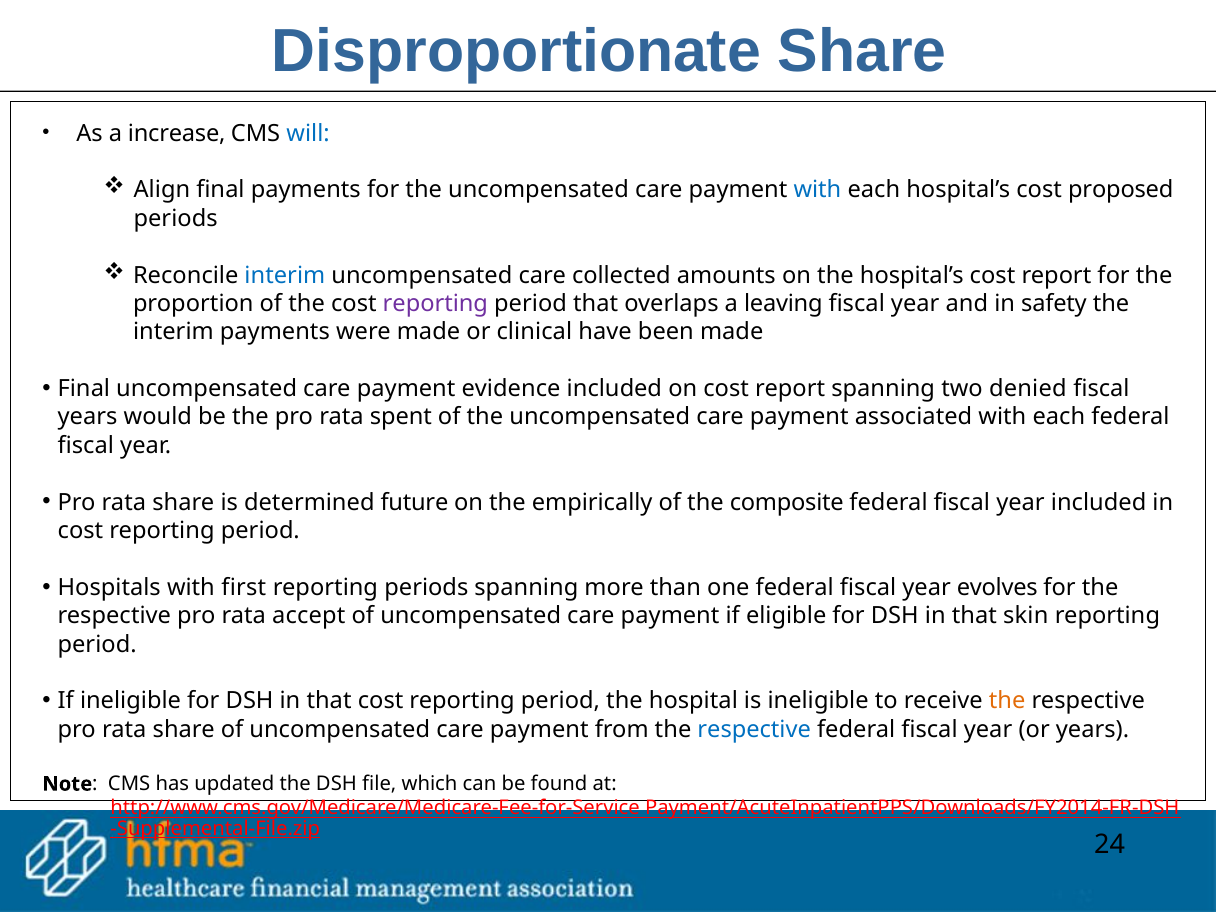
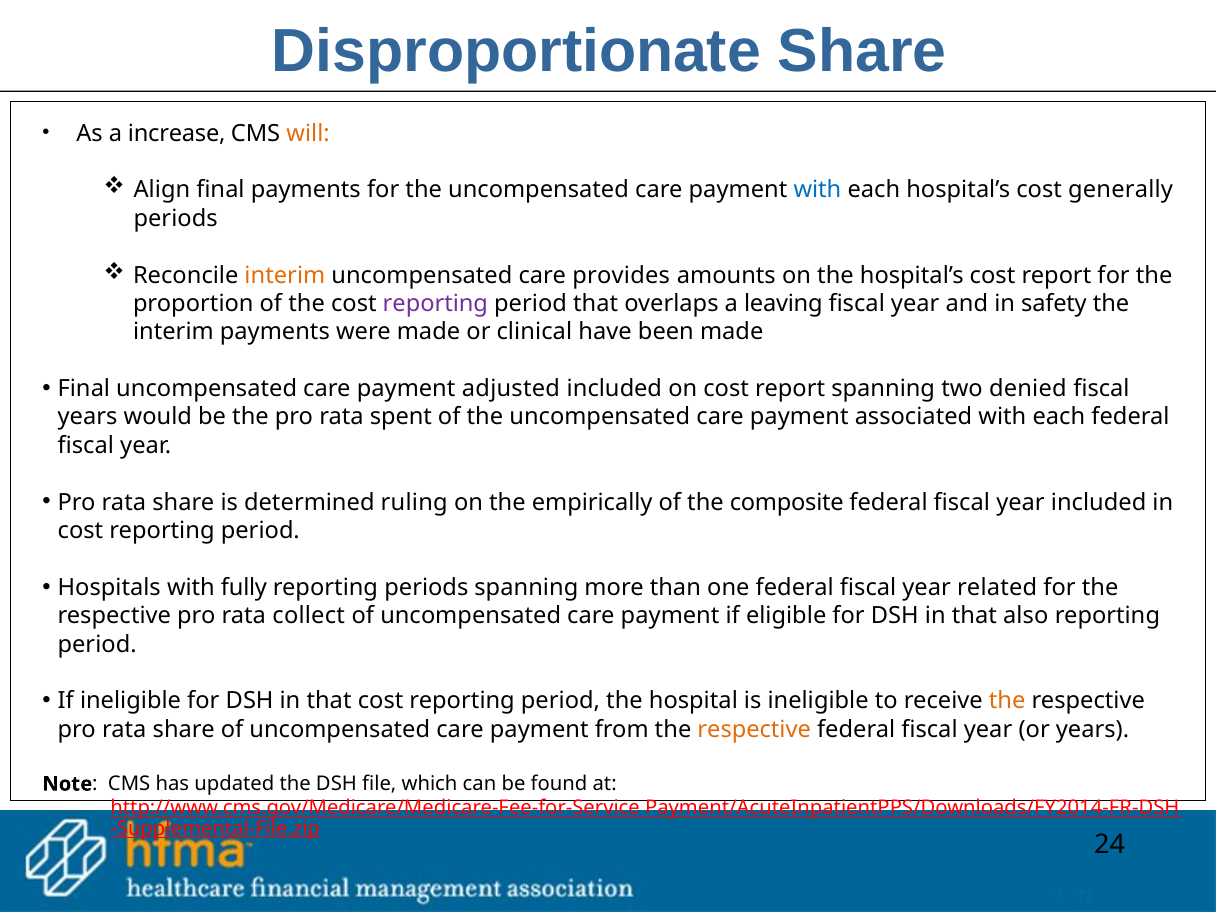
will colour: blue -> orange (308, 133)
proposed: proposed -> generally (1121, 190)
interim colour: blue -> orange (285, 275)
collected: collected -> provides (621, 275)
evidence: evidence -> adjusted (511, 389)
future: future -> ruling (414, 502)
first: first -> fully (244, 588)
evolves: evolves -> related (997, 588)
accept: accept -> collect (309, 616)
skin: skin -> also (1026, 616)
respective colour: blue -> orange (754, 729)
